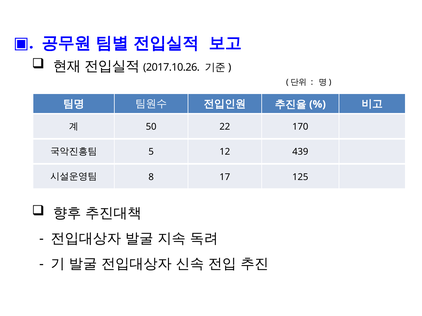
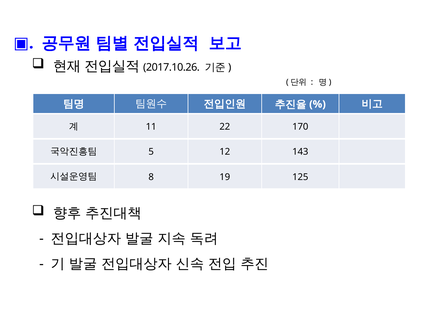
50: 50 -> 11 (151, 127)
439: 439 -> 143 (300, 152)
17: 17 -> 19 (225, 177)
